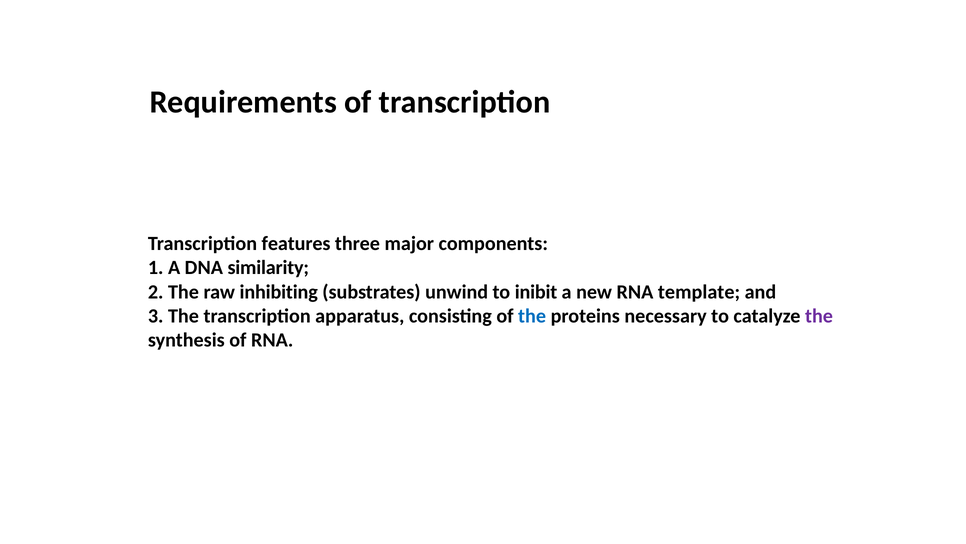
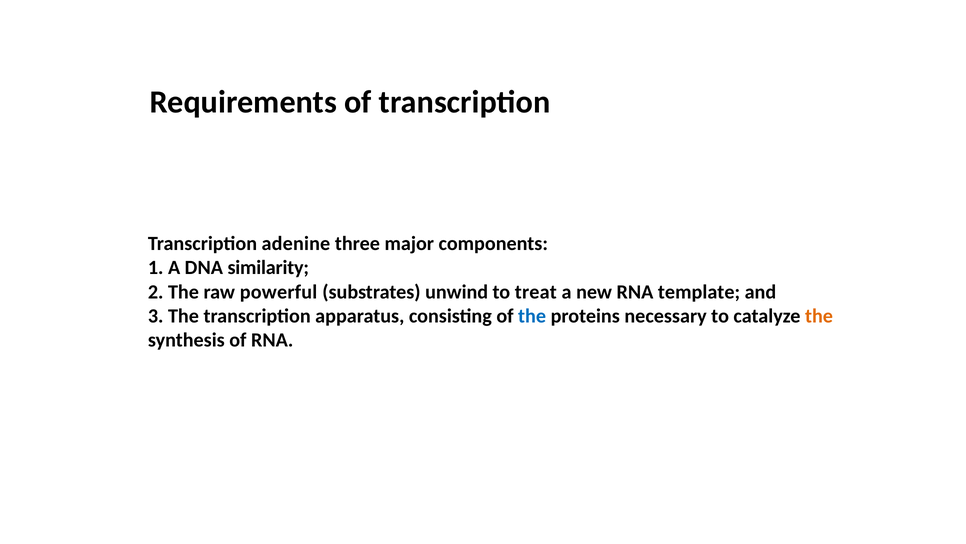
features: features -> adenine (296, 243)
inhibiting: inhibiting -> powerful (279, 292)
inibit: inibit -> treat (536, 292)
the colour: purple -> orange (819, 316)
